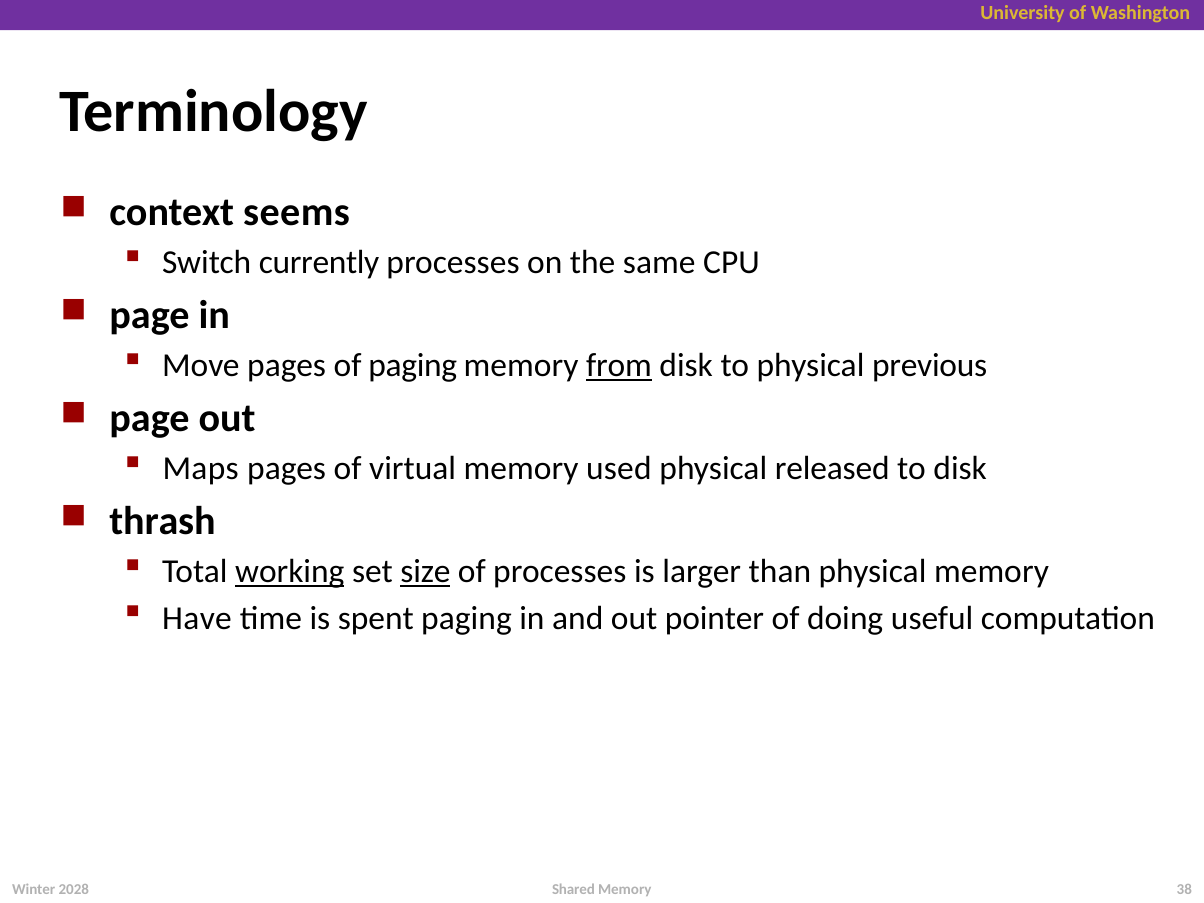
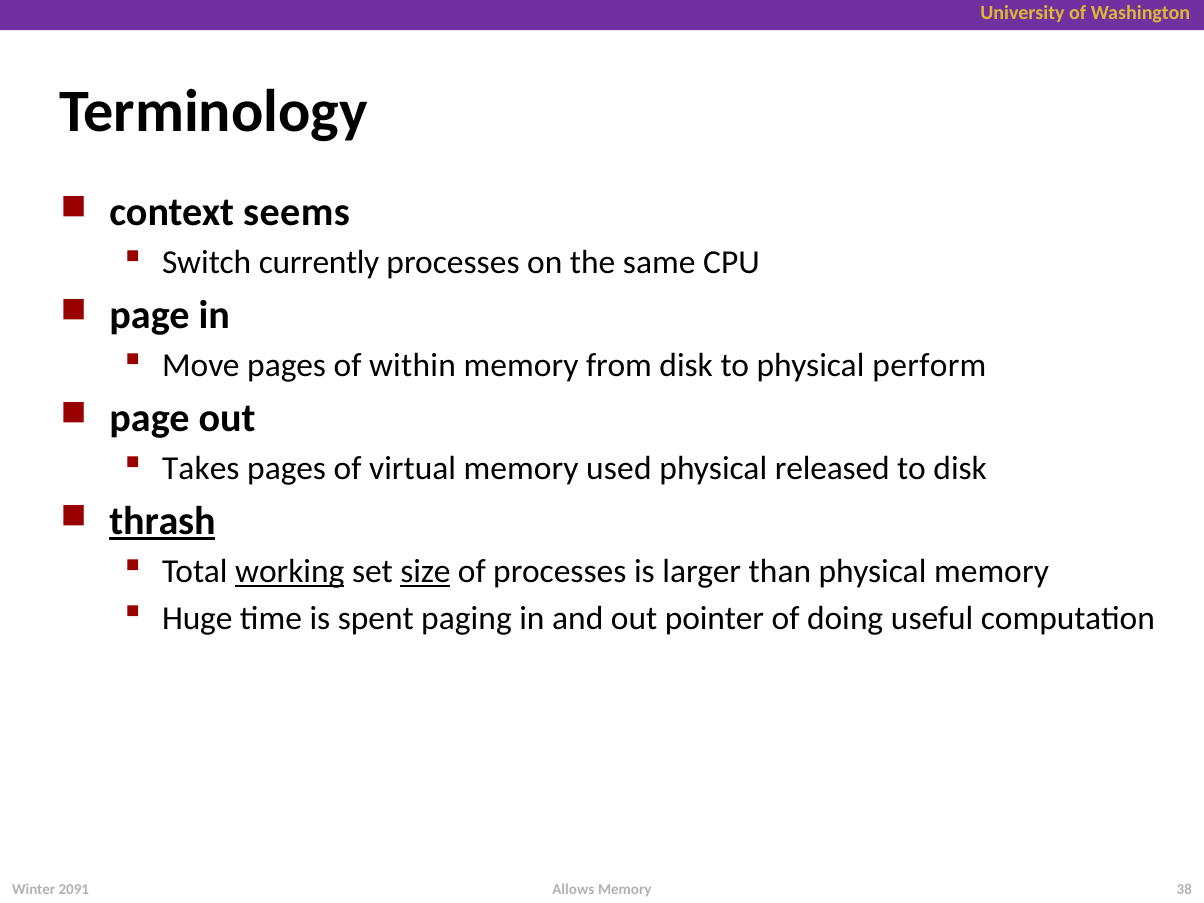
of paging: paging -> within (412, 366)
from underline: present -> none (619, 366)
previous: previous -> perform (929, 366)
Maps: Maps -> Takes (201, 469)
thrash underline: none -> present (163, 521)
Have: Have -> Huge (197, 618)
Shared: Shared -> Allows (573, 890)
2028: 2028 -> 2091 (74, 890)
